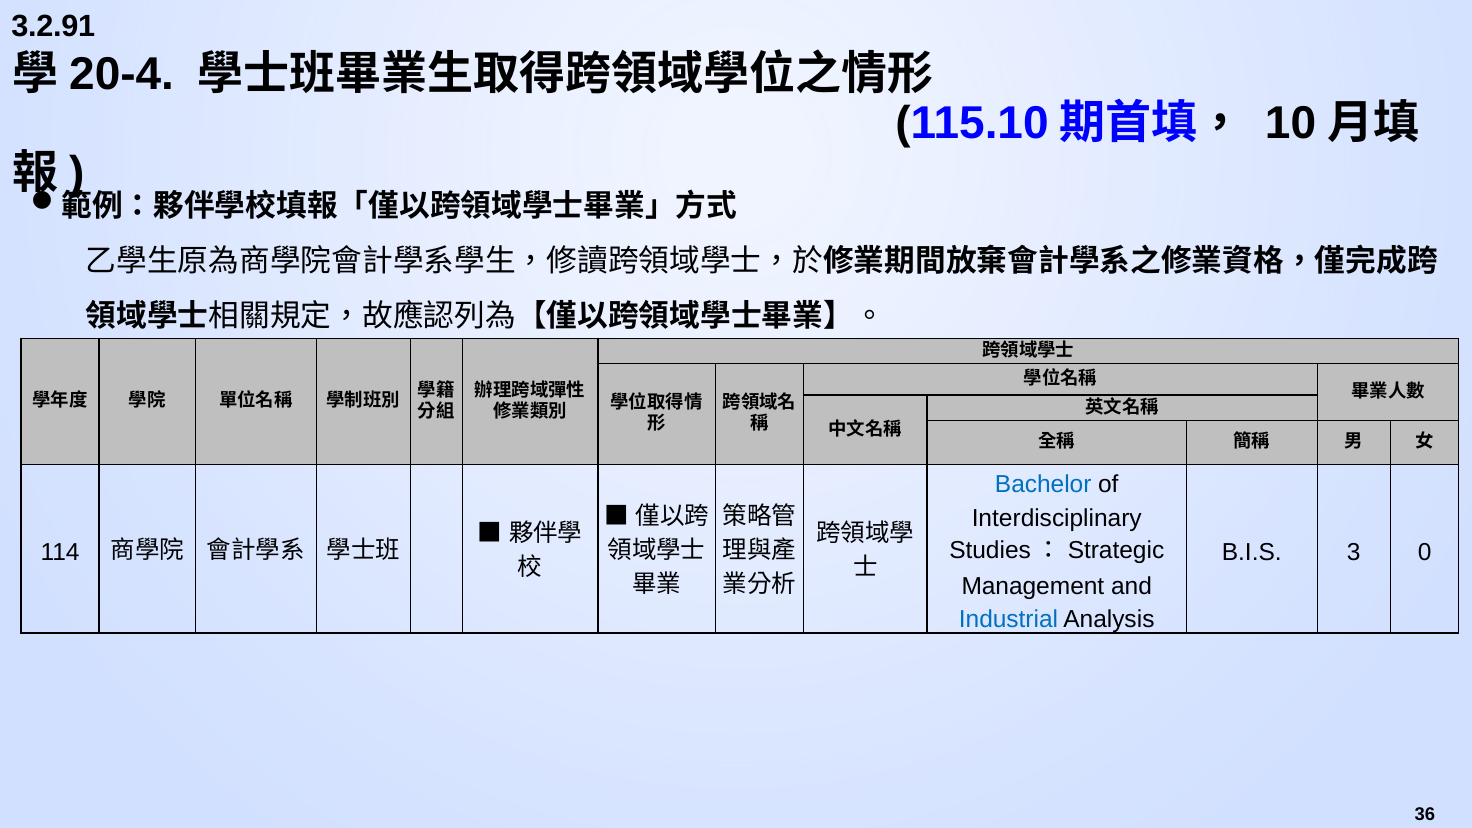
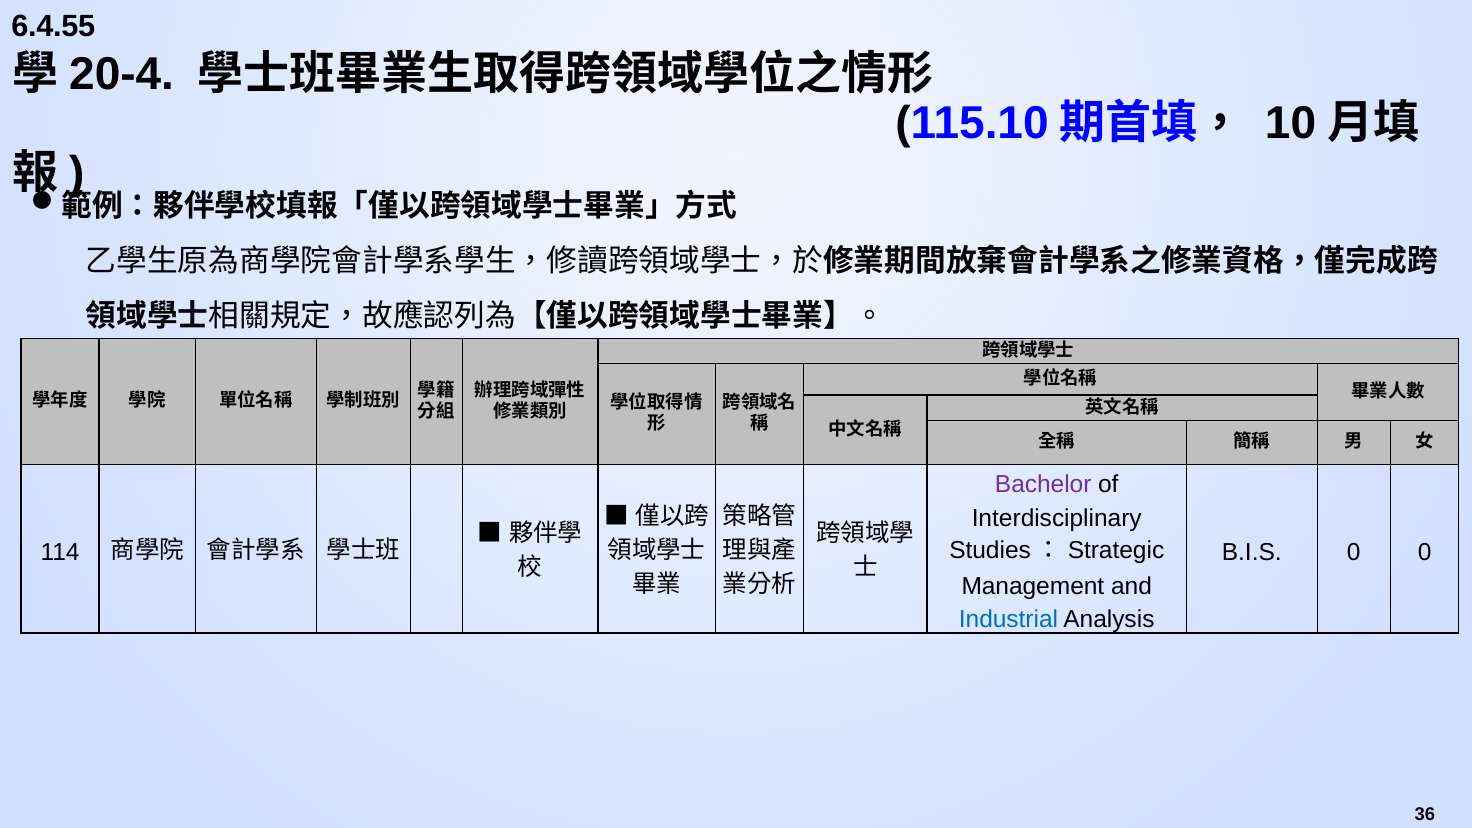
3.2.91: 3.2.91 -> 6.4.55 (53, 27)
Bachelor colour: blue -> purple (1043, 485)
B.I.S 3: 3 -> 0 (1354, 552)
